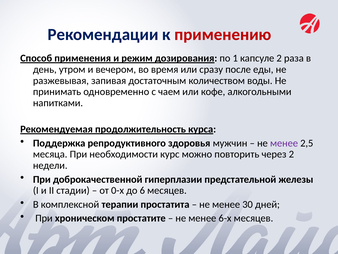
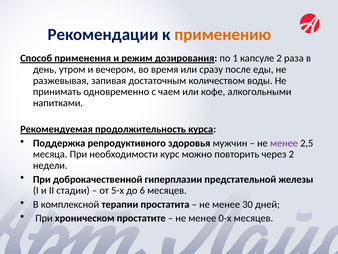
применению colour: red -> orange (223, 35)
0-х: 0-х -> 5-х (118, 190)
6-х: 6-х -> 0-х (225, 218)
